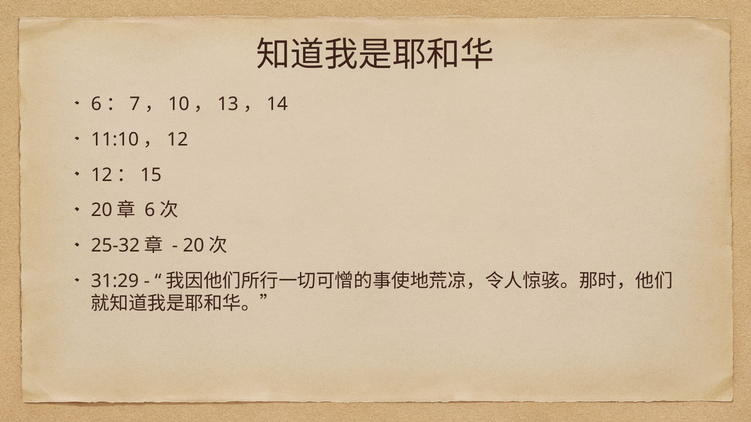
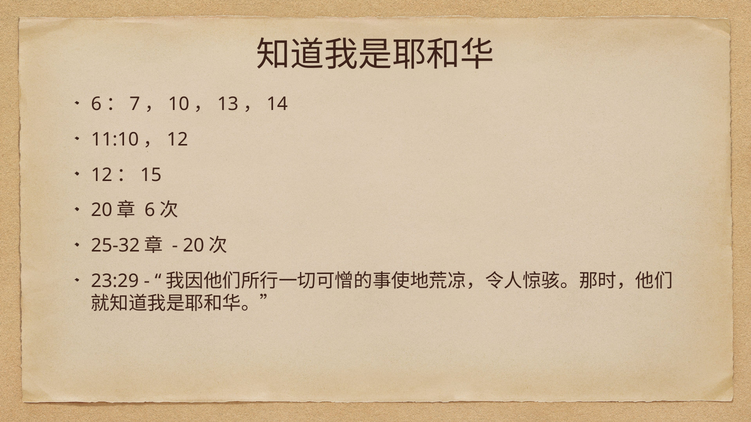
31:29: 31:29 -> 23:29 (115, 281)
